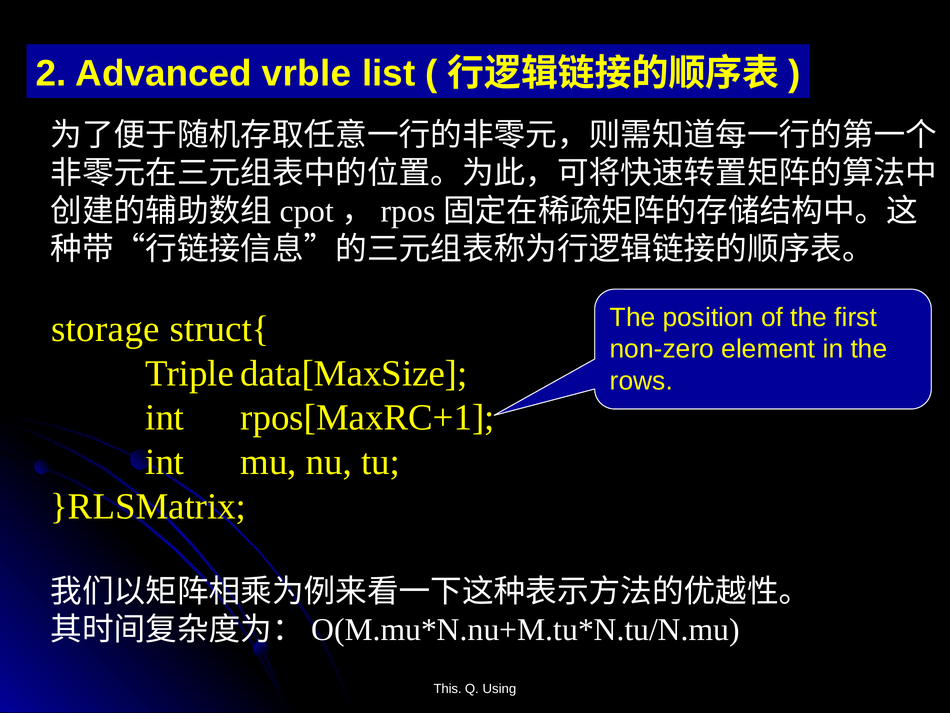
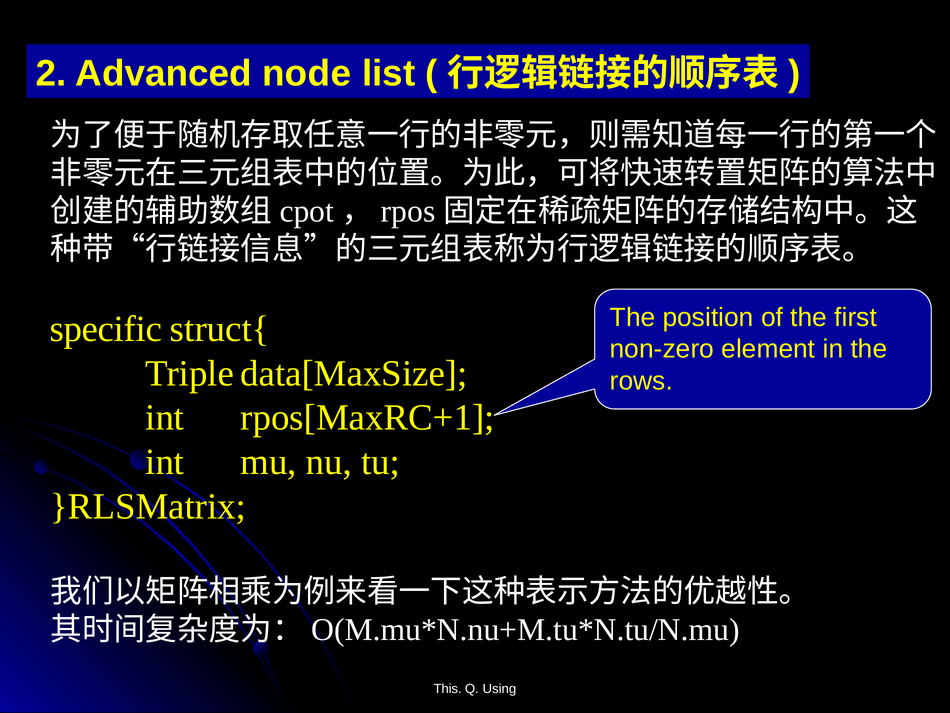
vrble: vrble -> node (307, 74)
storage: storage -> specific (106, 329)
